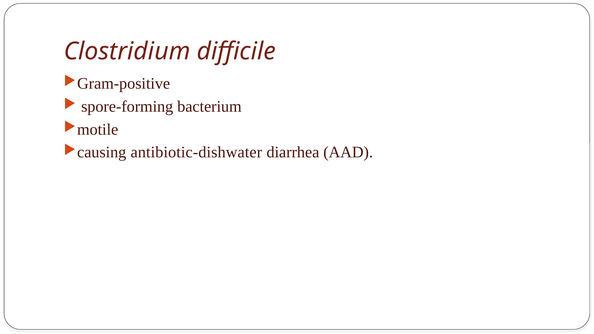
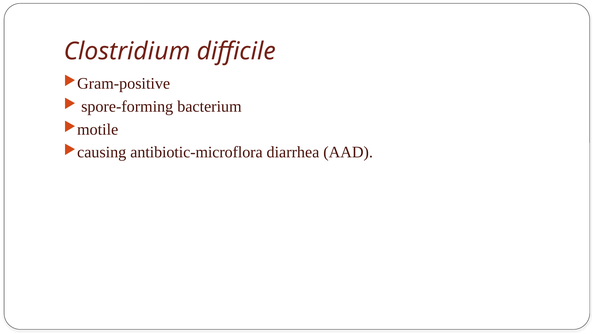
antibiotic-dishwater: antibiotic-dishwater -> antibiotic-microflora (196, 152)
